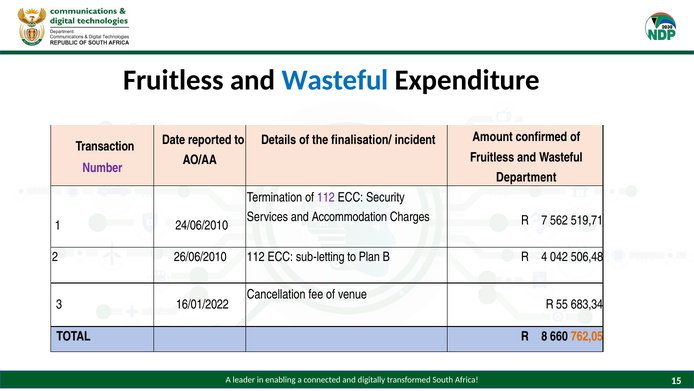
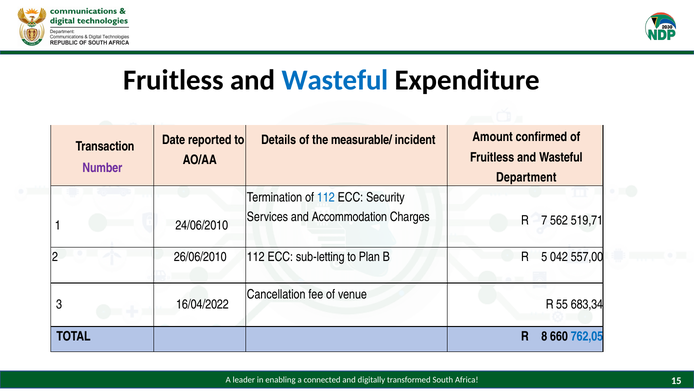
finalisation/: finalisation/ -> measurable/ (362, 140)
112 colour: purple -> blue (326, 197)
4: 4 -> 5 (544, 257)
506,48: 506,48 -> 557,00 (587, 257)
16/01/2022: 16/01/2022 -> 16/04/2022 (202, 304)
762,05 colour: orange -> blue (587, 336)
